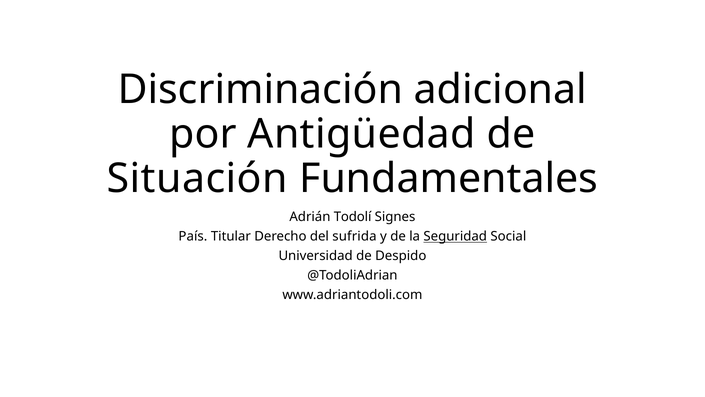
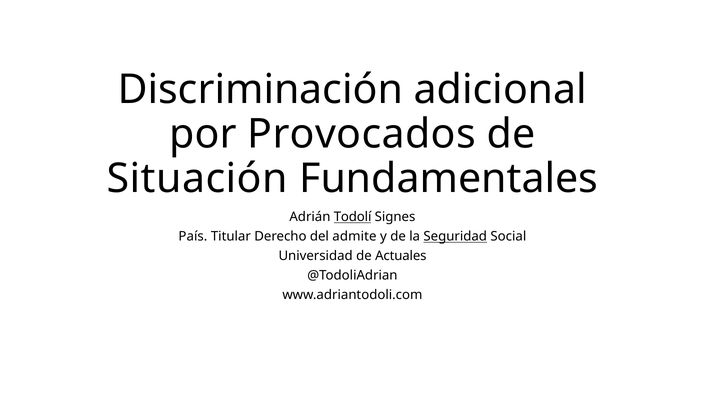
Antigüedad: Antigüedad -> Provocados (362, 134)
Todolí underline: none -> present (353, 217)
sufrida: sufrida -> admite (354, 236)
Despido: Despido -> Actuales (401, 256)
